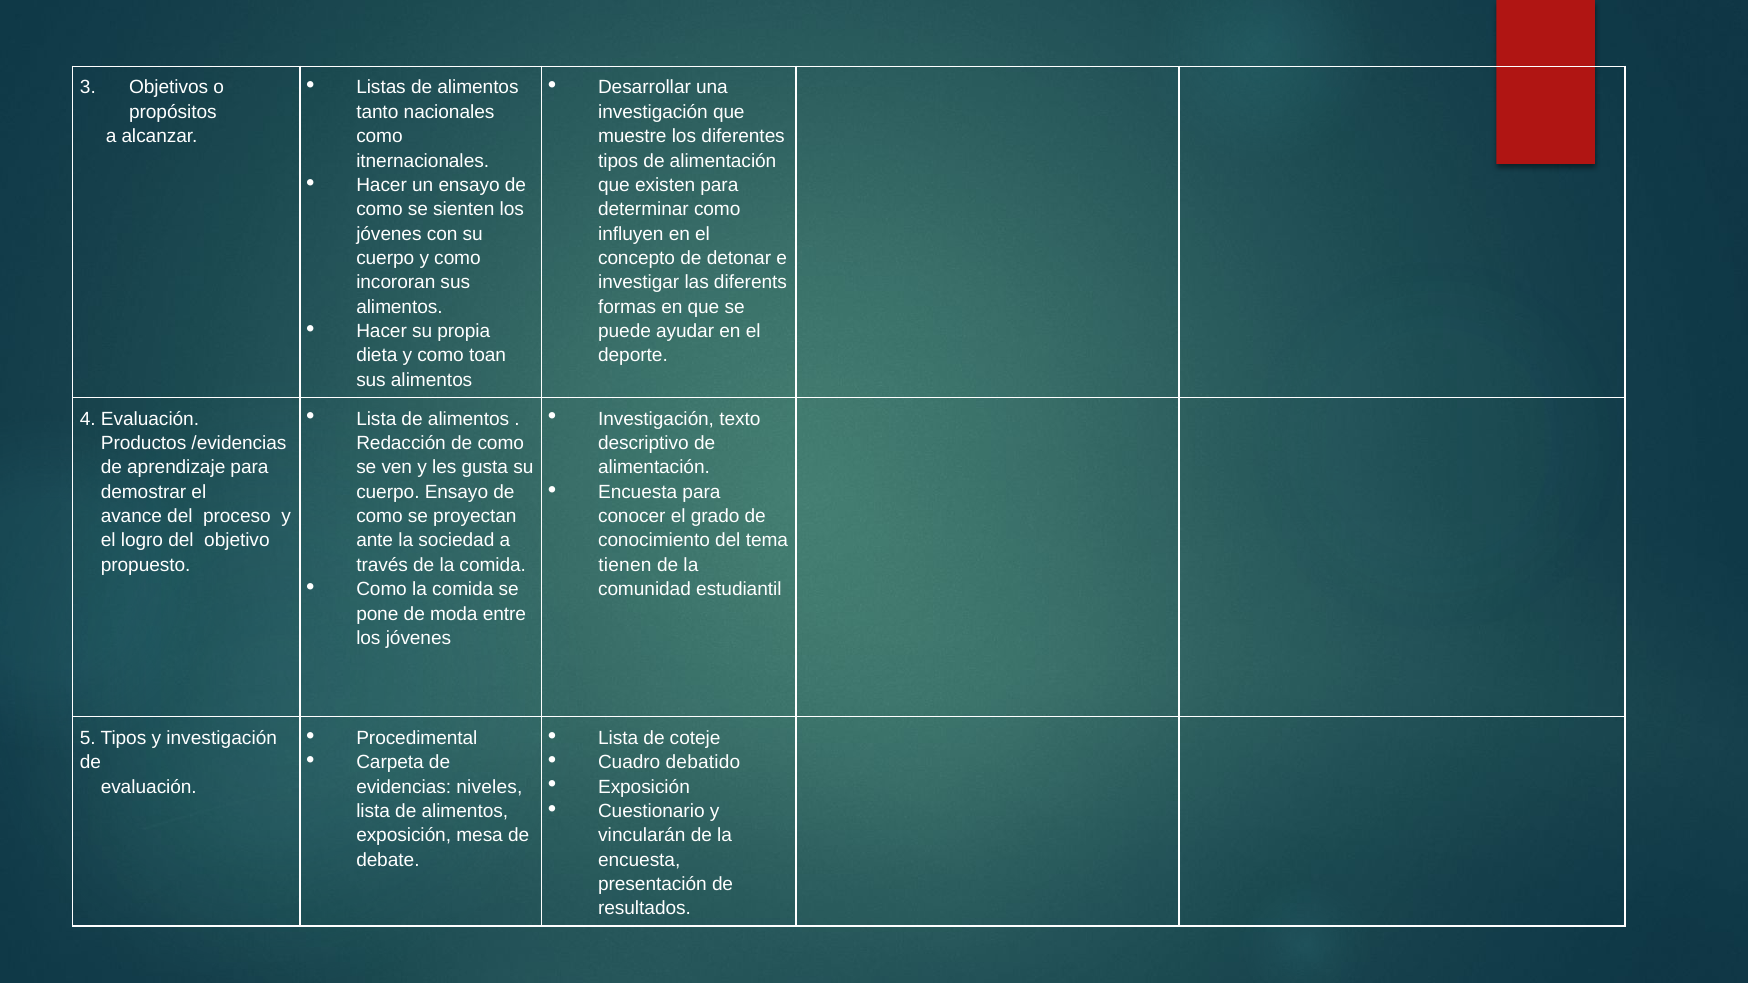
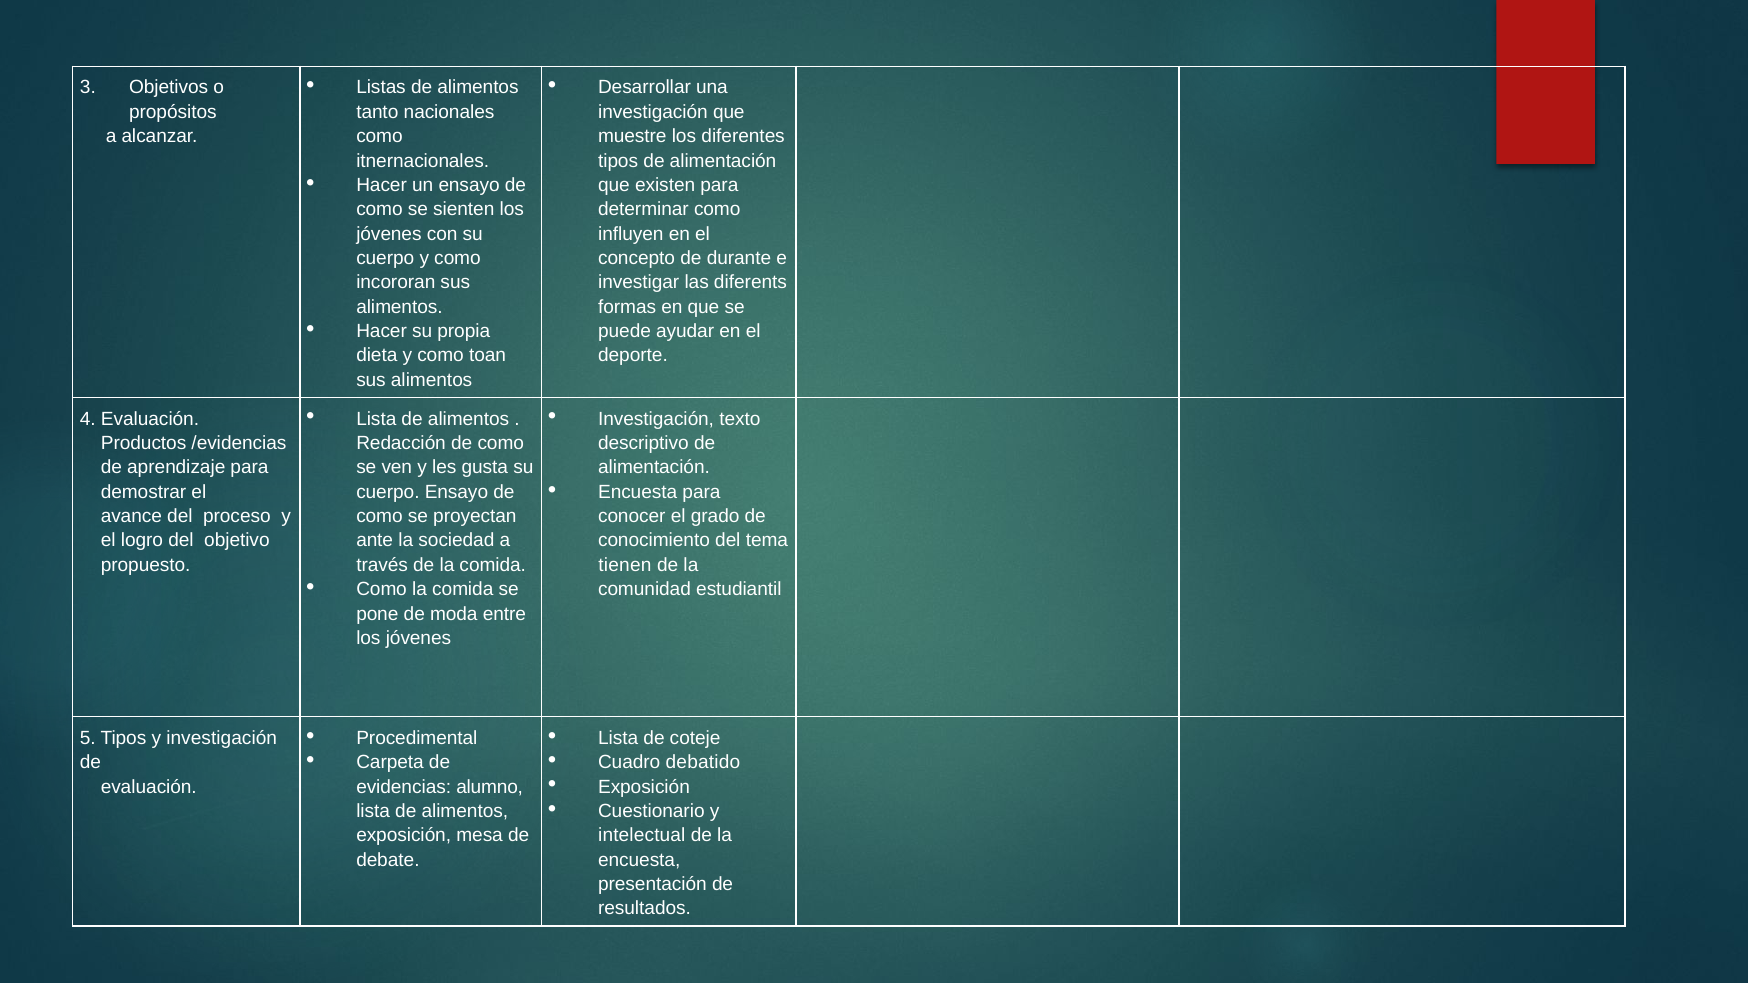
detonar: detonar -> durante (739, 258)
niveles: niveles -> alumno (490, 787)
vincularán: vincularán -> intelectual (642, 836)
